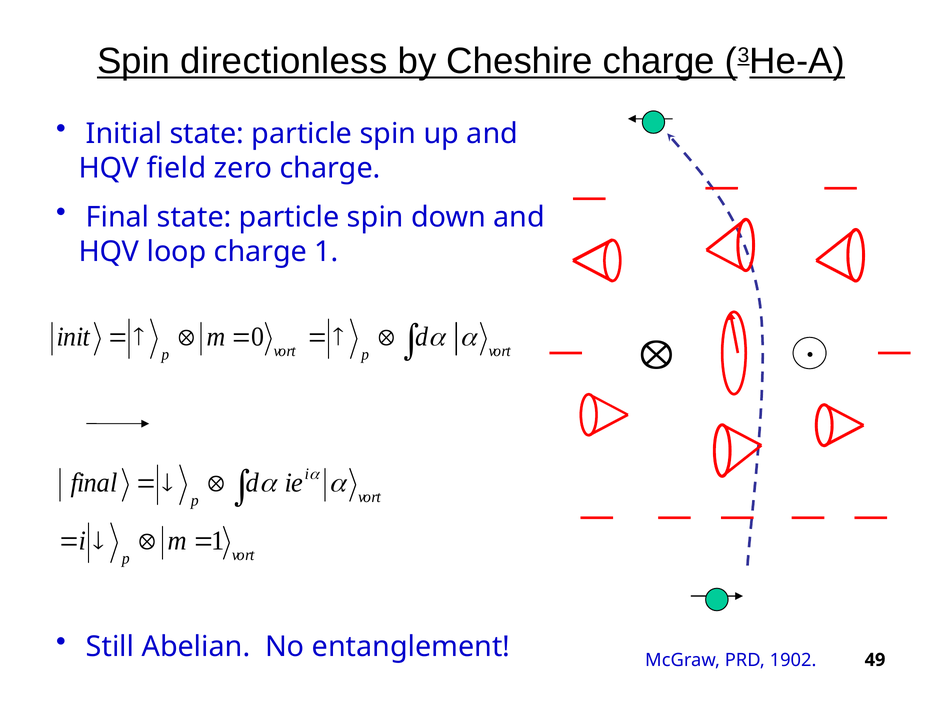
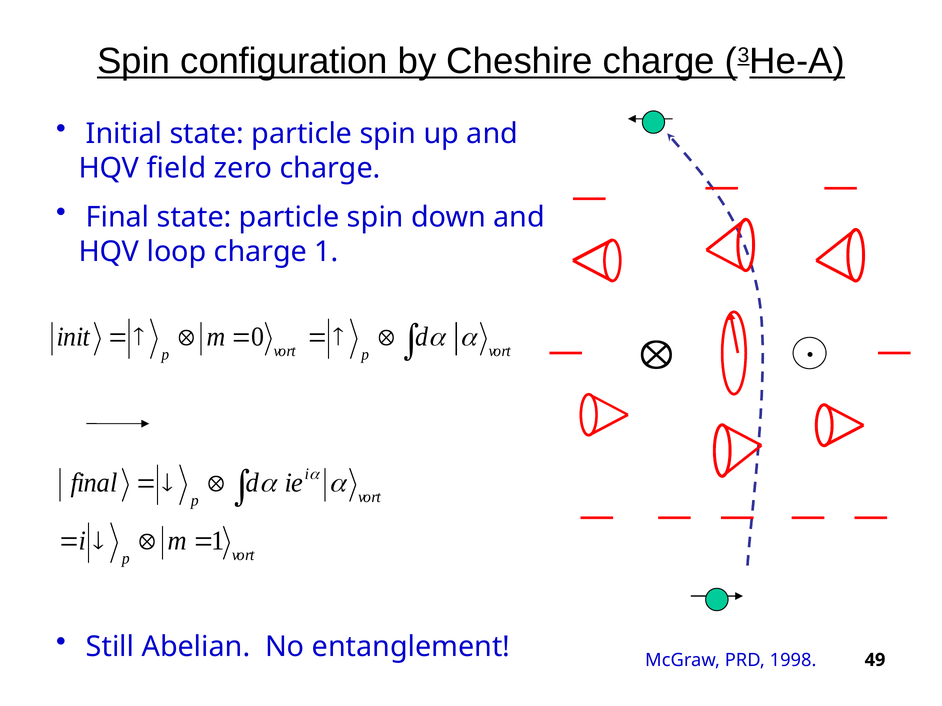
directionless: directionless -> configuration (284, 61)
1902: 1902 -> 1998 (793, 661)
